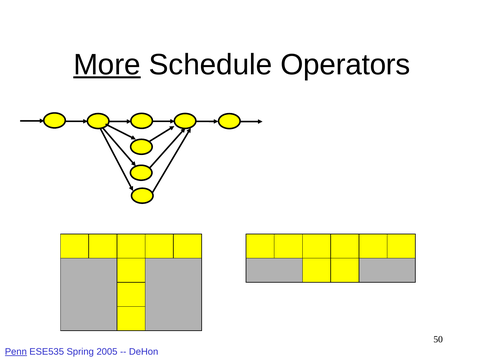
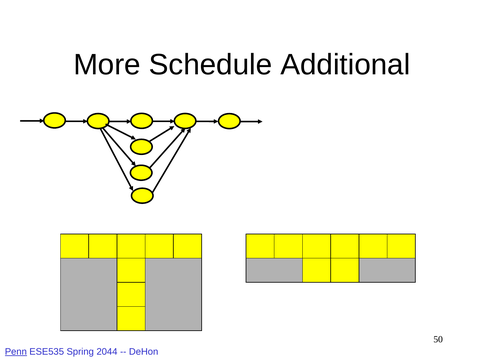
More underline: present -> none (107, 65)
Operators: Operators -> Additional (345, 65)
2005: 2005 -> 2044 (107, 352)
